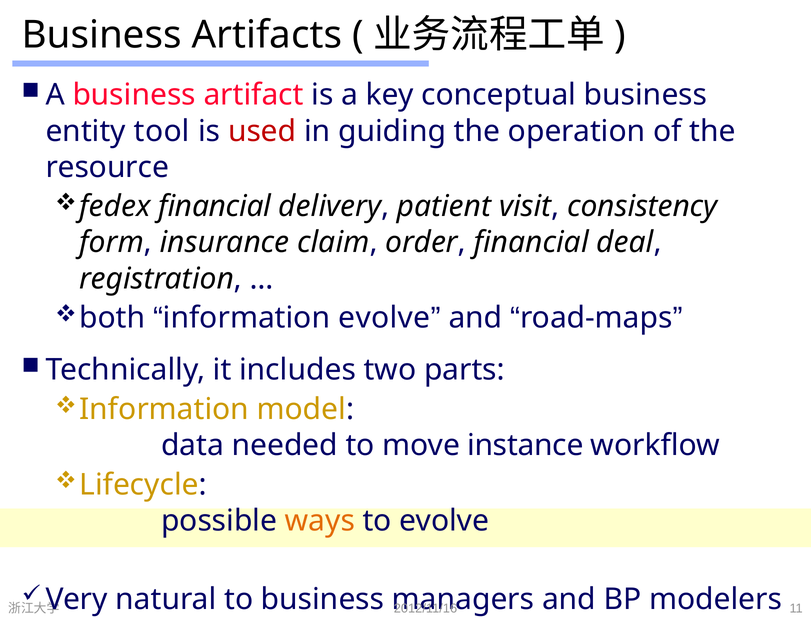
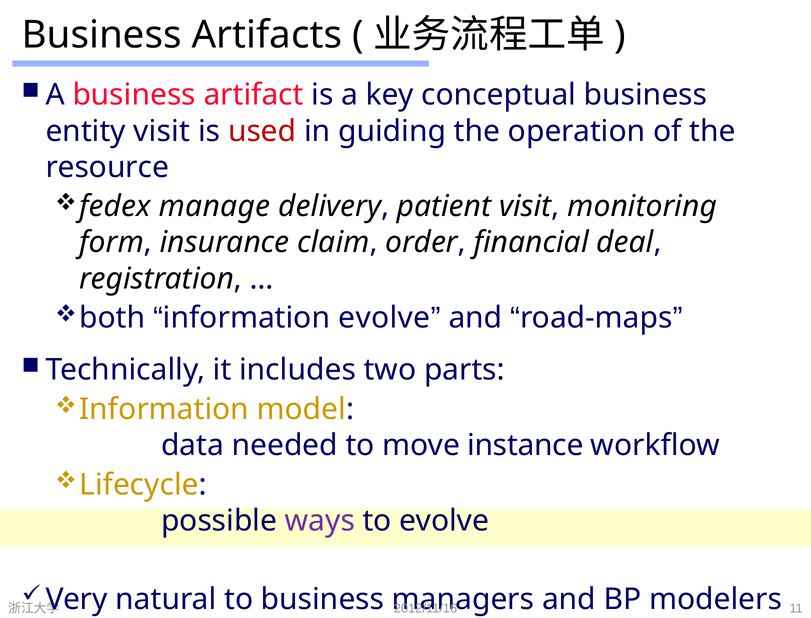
entity tool: tool -> visit (162, 131)
fedex financial: financial -> manage (214, 206)
consistency: consistency -> monitoring (642, 206)
ways colour: orange -> purple (320, 521)
